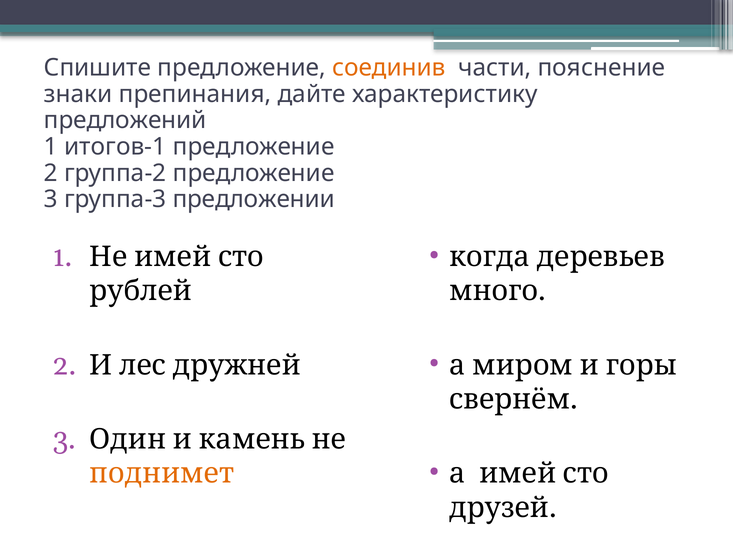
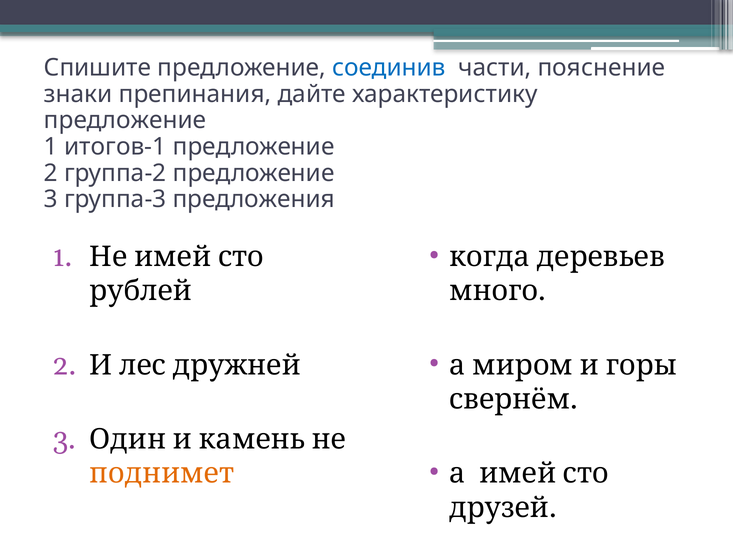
соединив colour: orange -> blue (389, 68)
предложений: предложений -> предложение (125, 121)
предложении: предложении -> предложения (254, 200)
